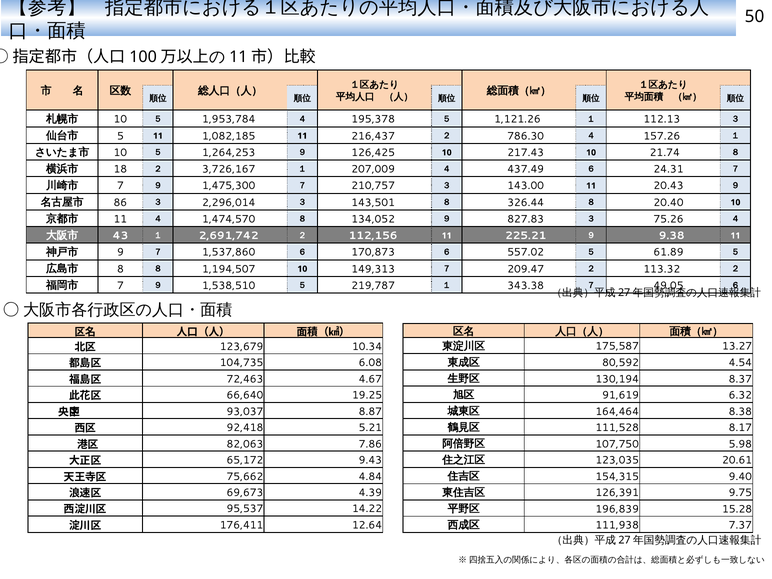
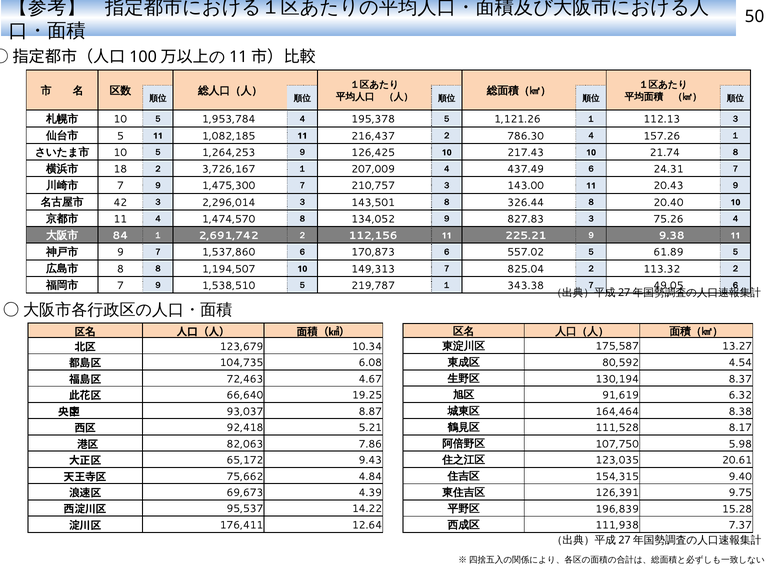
86: 86 -> 42 (120, 202)
43: 43 -> 84 (120, 236)
209.47: 209.47 -> 825.04 (526, 269)
